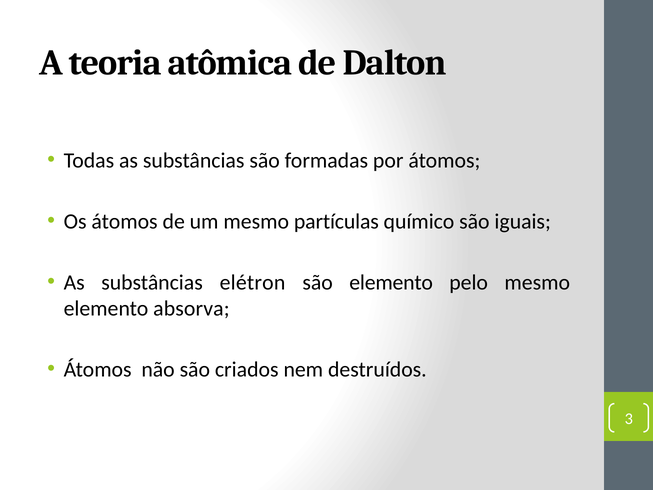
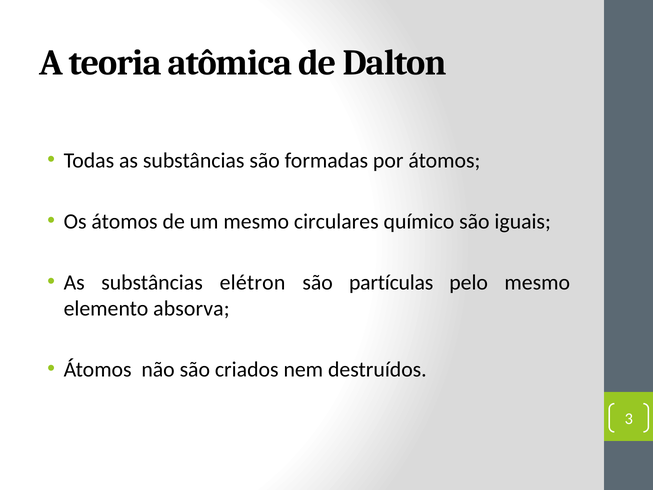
partículas: partículas -> circulares (336, 221)
são elemento: elemento -> partículas (391, 282)
